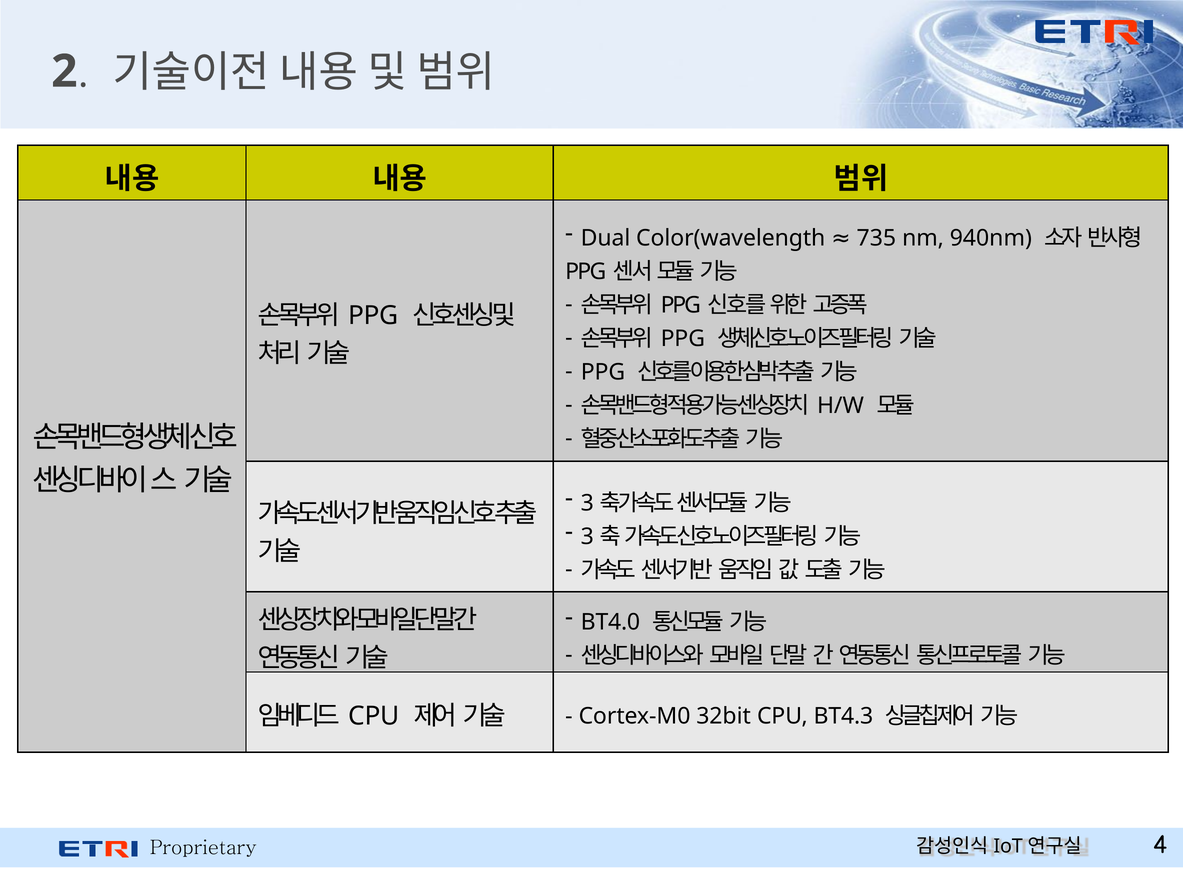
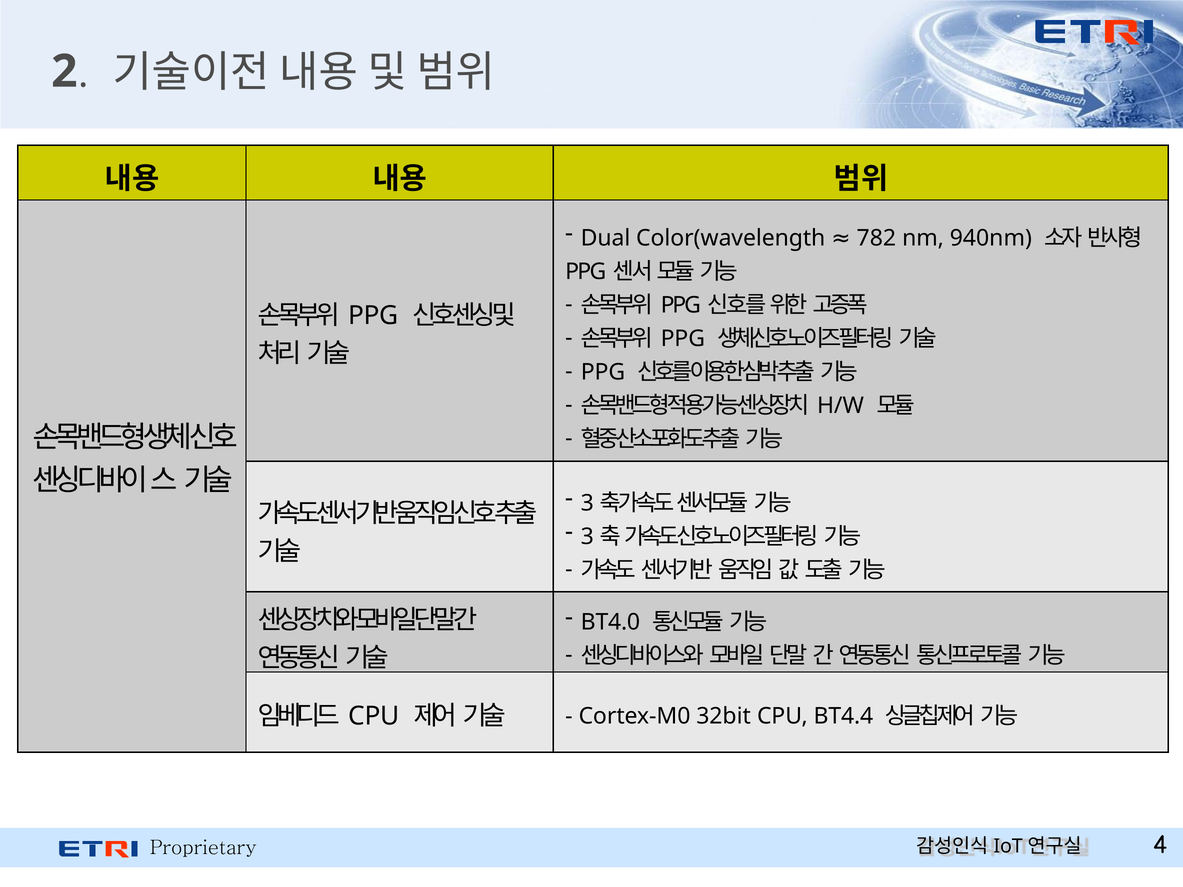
735: 735 -> 782 (876, 238)
BT4.3: BT4.3 -> BT4.4 (843, 716)
